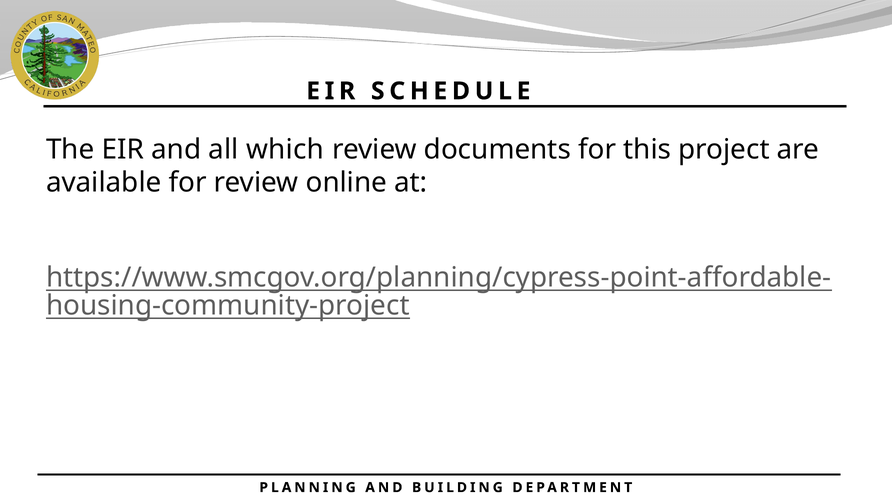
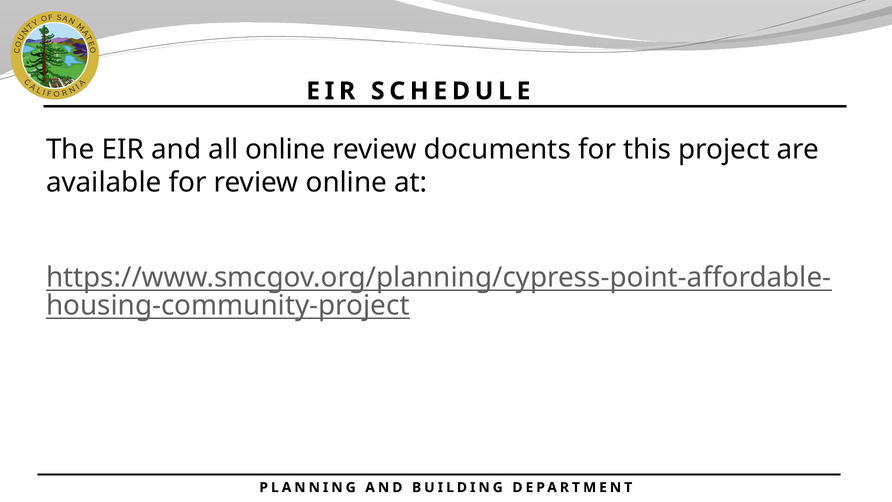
all which: which -> online (285, 149)
